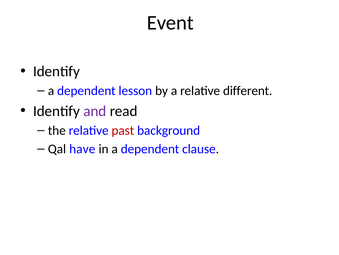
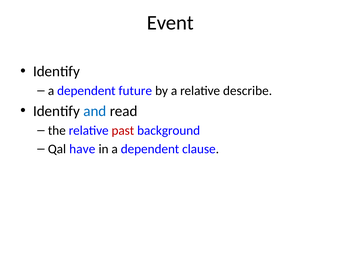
lesson: lesson -> future (135, 91)
different: different -> describe (248, 91)
and colour: purple -> blue (95, 111)
